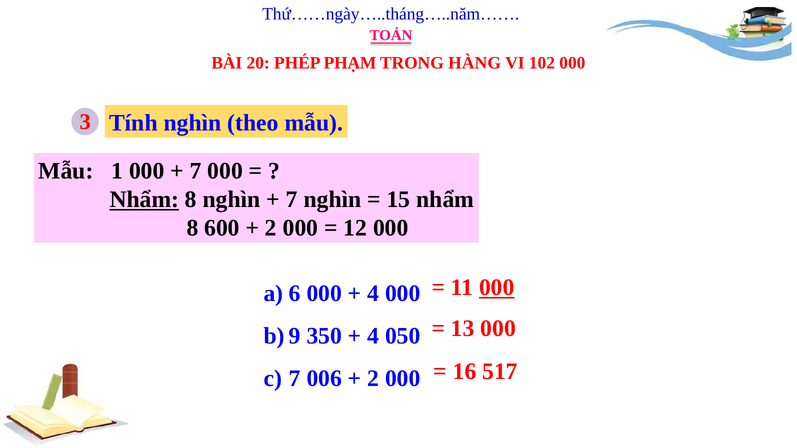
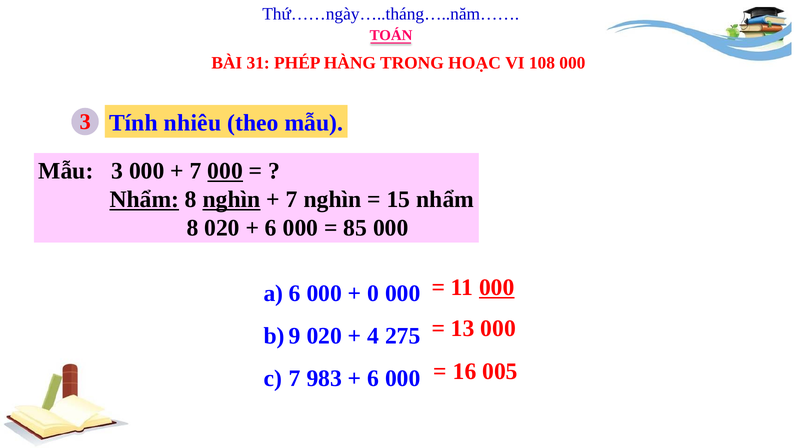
20: 20 -> 31 (258, 63)
PHẠM: PHẠM -> HÀNG (350, 63)
HÀNG: HÀNG -> HOẠC (475, 63)
102: 102 -> 108 (542, 63)
Tính nghìn: nghìn -> nhiêu (192, 123)
Mẫu 1: 1 -> 3 (117, 171)
000 underline: none -> present (225, 171)
nghìn underline: none -> present (232, 199)
8 600: 600 -> 020 (222, 228)
2: 2 -> 6 (271, 228)
12: 12 -> 85 (355, 228)
4: 4 -> 0 (373, 293)
350: 350 -> 020 (324, 336)
050: 050 -> 275 (403, 336)
517: 517 -> 005 (500, 371)
006: 006 -> 983 (324, 378)
2: 2 -> 6 (373, 378)
